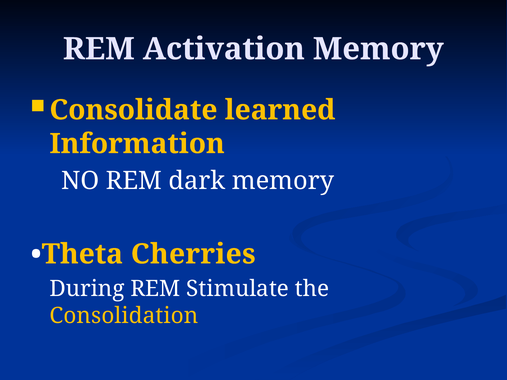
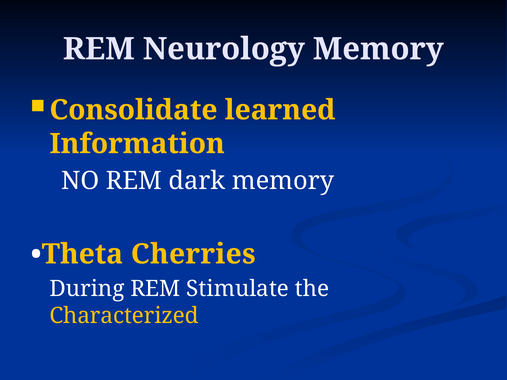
Activation: Activation -> Neurology (224, 49)
Consolidation: Consolidation -> Characterized (124, 316)
